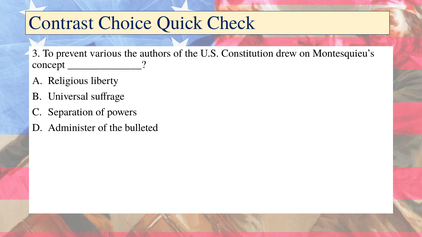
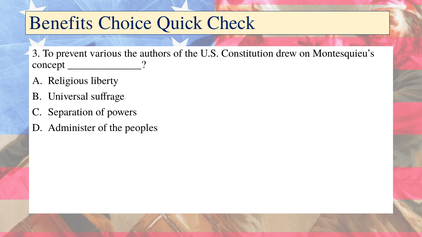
Contrast: Contrast -> Benefits (61, 23)
bulleted: bulleted -> peoples (141, 128)
